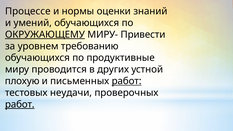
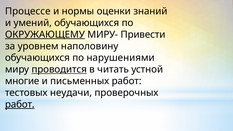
требованию: требованию -> наполовину (90, 46)
продуктивные: продуктивные -> нарушениями (121, 58)
проводится underline: none -> present (59, 69)
других: других -> читать (113, 69)
плохую: плохую -> многие (22, 81)
работ underline: present -> none (127, 81)
